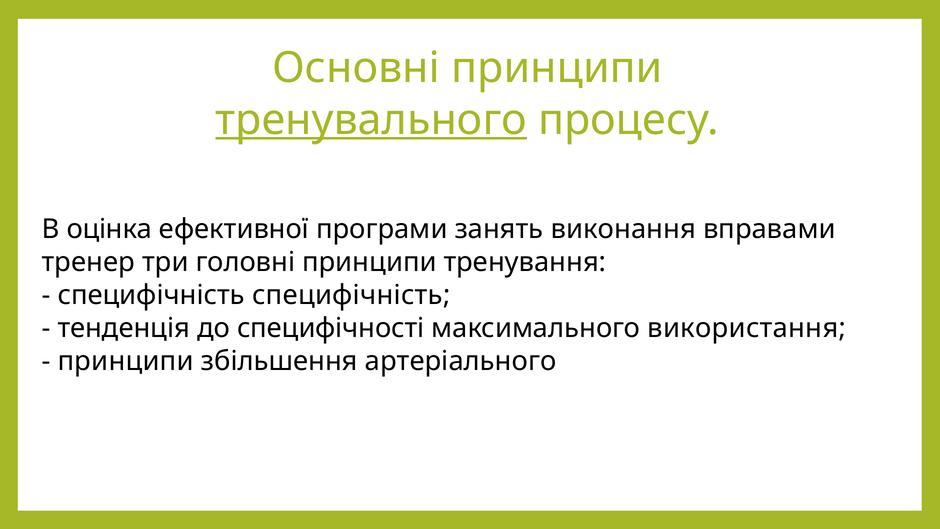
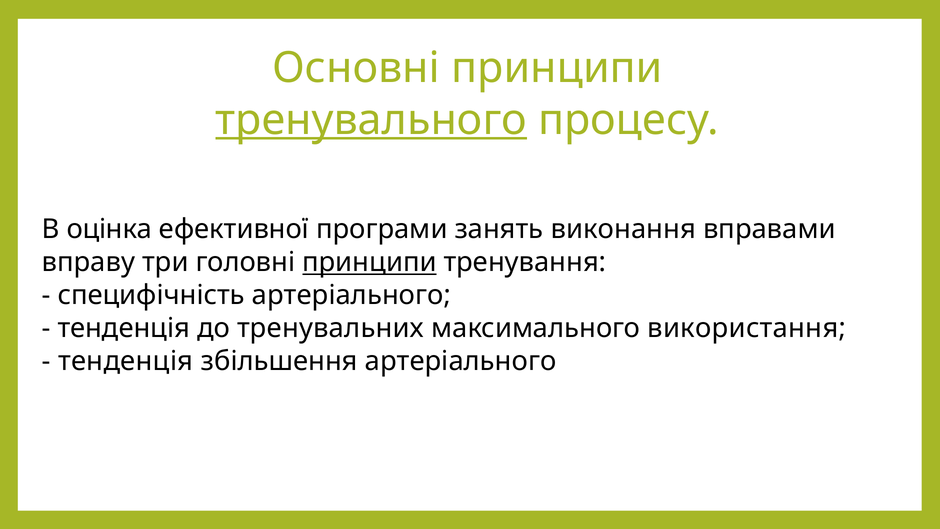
тренер: тренер -> вправу (88, 262)
принципи underline: none -> present (369, 262)
специфічність специфічність: специфічність -> артеріального (351, 295)
специфічності: специфічності -> тренувальних (331, 328)
принципи: принципи -> тенденція (126, 361)
